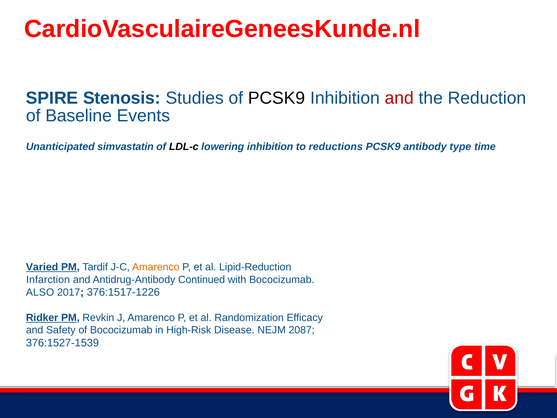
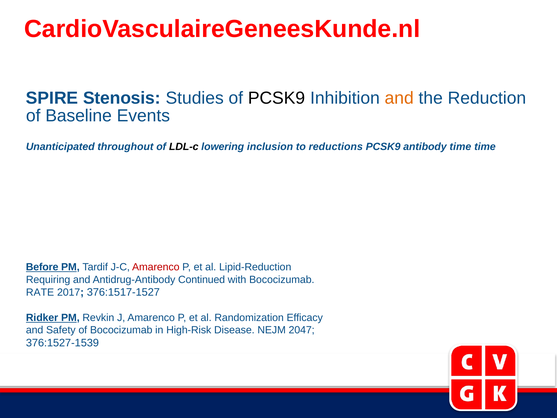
and colour: red -> orange (399, 98)
simvastatin: simvastatin -> throughout (125, 147)
lowering inhibition: inhibition -> inclusion (270, 147)
antibody type: type -> time (460, 147)
Varied: Varied -> Before (42, 267)
Amarenco colour: orange -> red (156, 267)
Infarction: Infarction -> Requiring (48, 279)
ALSO: ALSO -> RATE (40, 292)
376:1517-1226: 376:1517-1226 -> 376:1517-1527 (123, 292)
2087: 2087 -> 2047 (302, 330)
